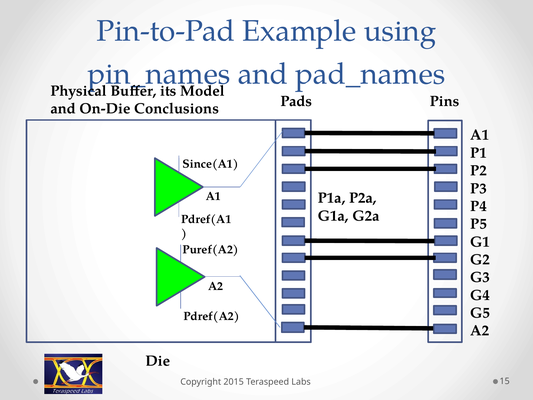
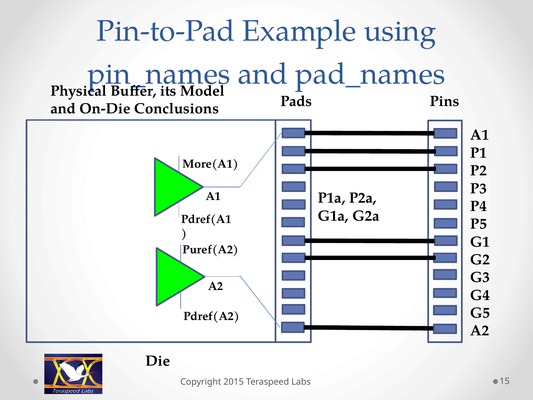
Since(A1: Since(A1 -> More(A1 (211, 164)
